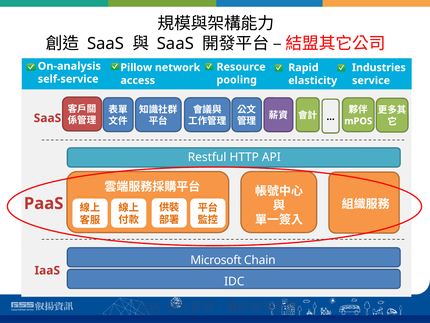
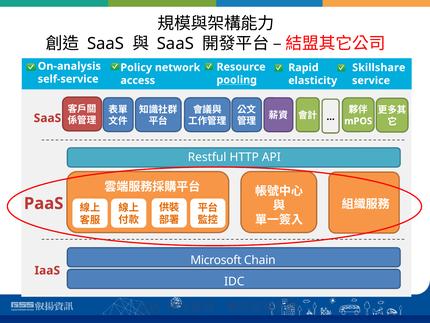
Pillow: Pillow -> Policy (136, 67)
Industries: Industries -> Skillshare (379, 68)
pooling underline: none -> present (237, 80)
